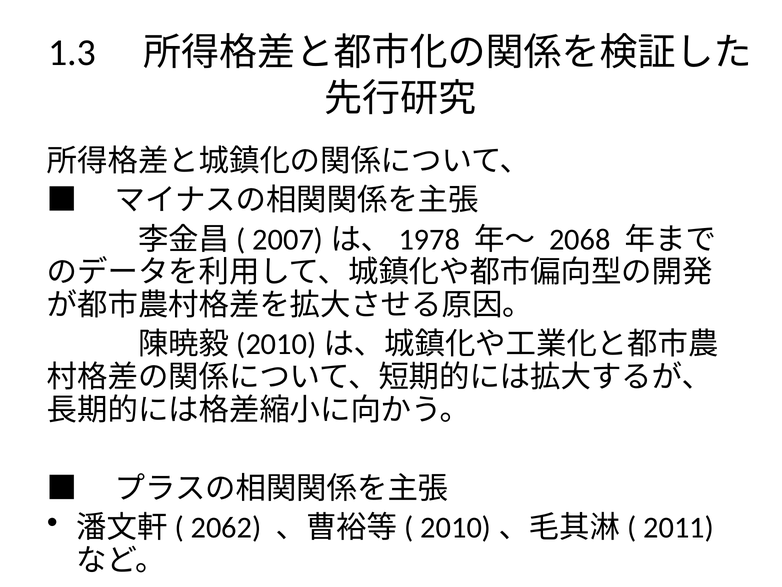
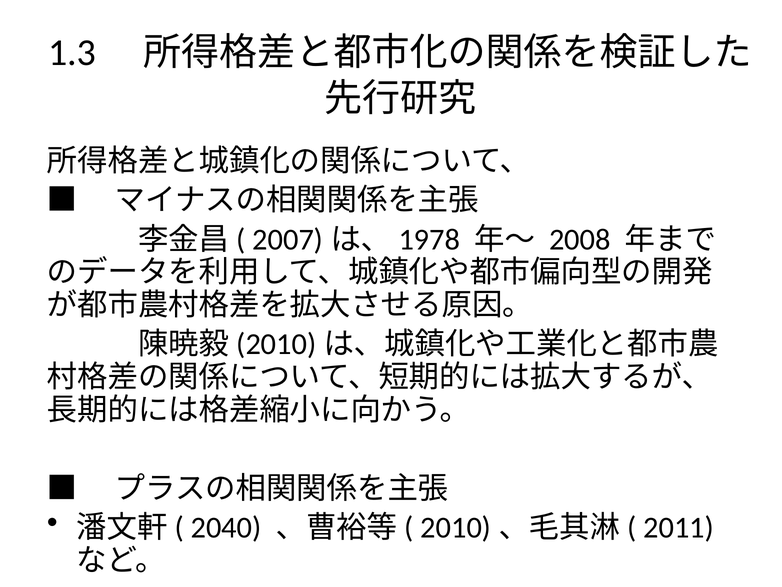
2068: 2068 -> 2008 (580, 239)
2062: 2062 -> 2040 (226, 527)
